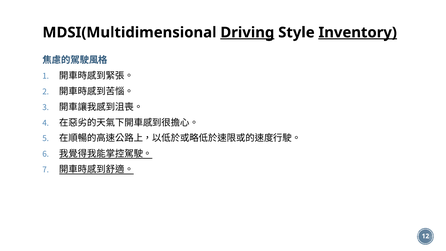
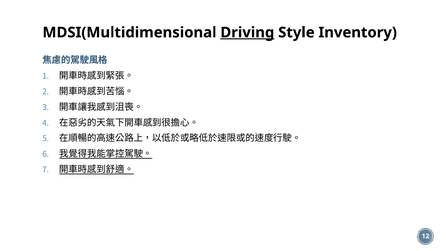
Inventory underline: present -> none (358, 32)
